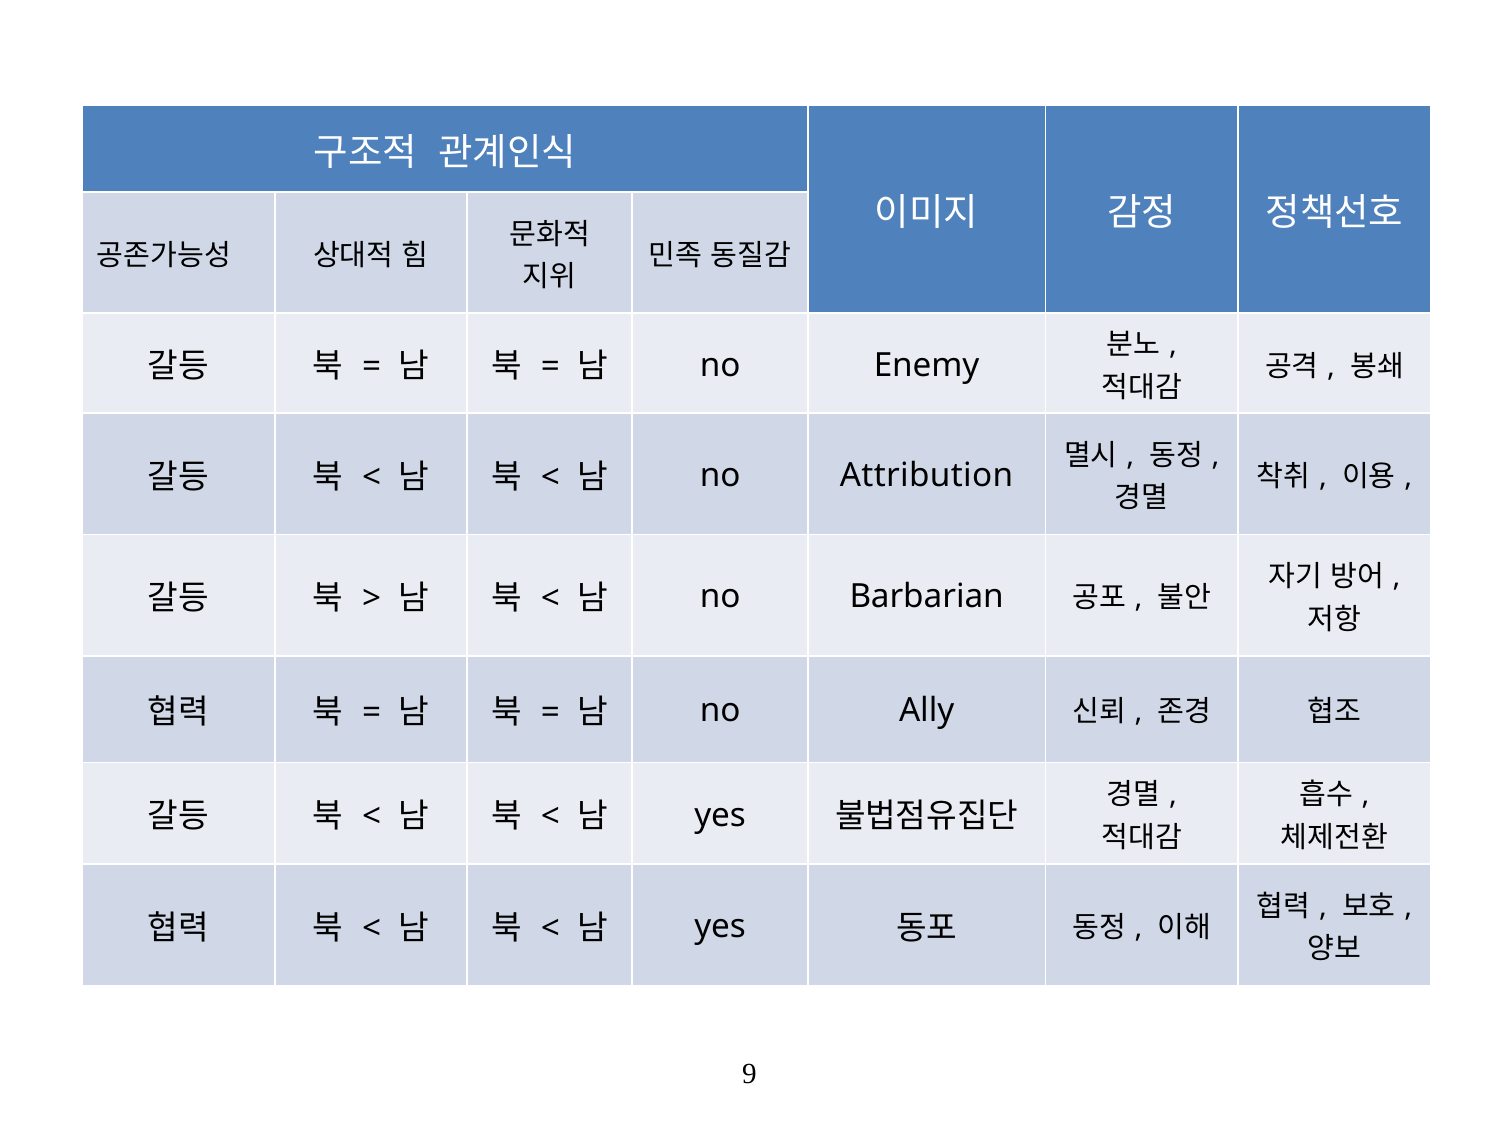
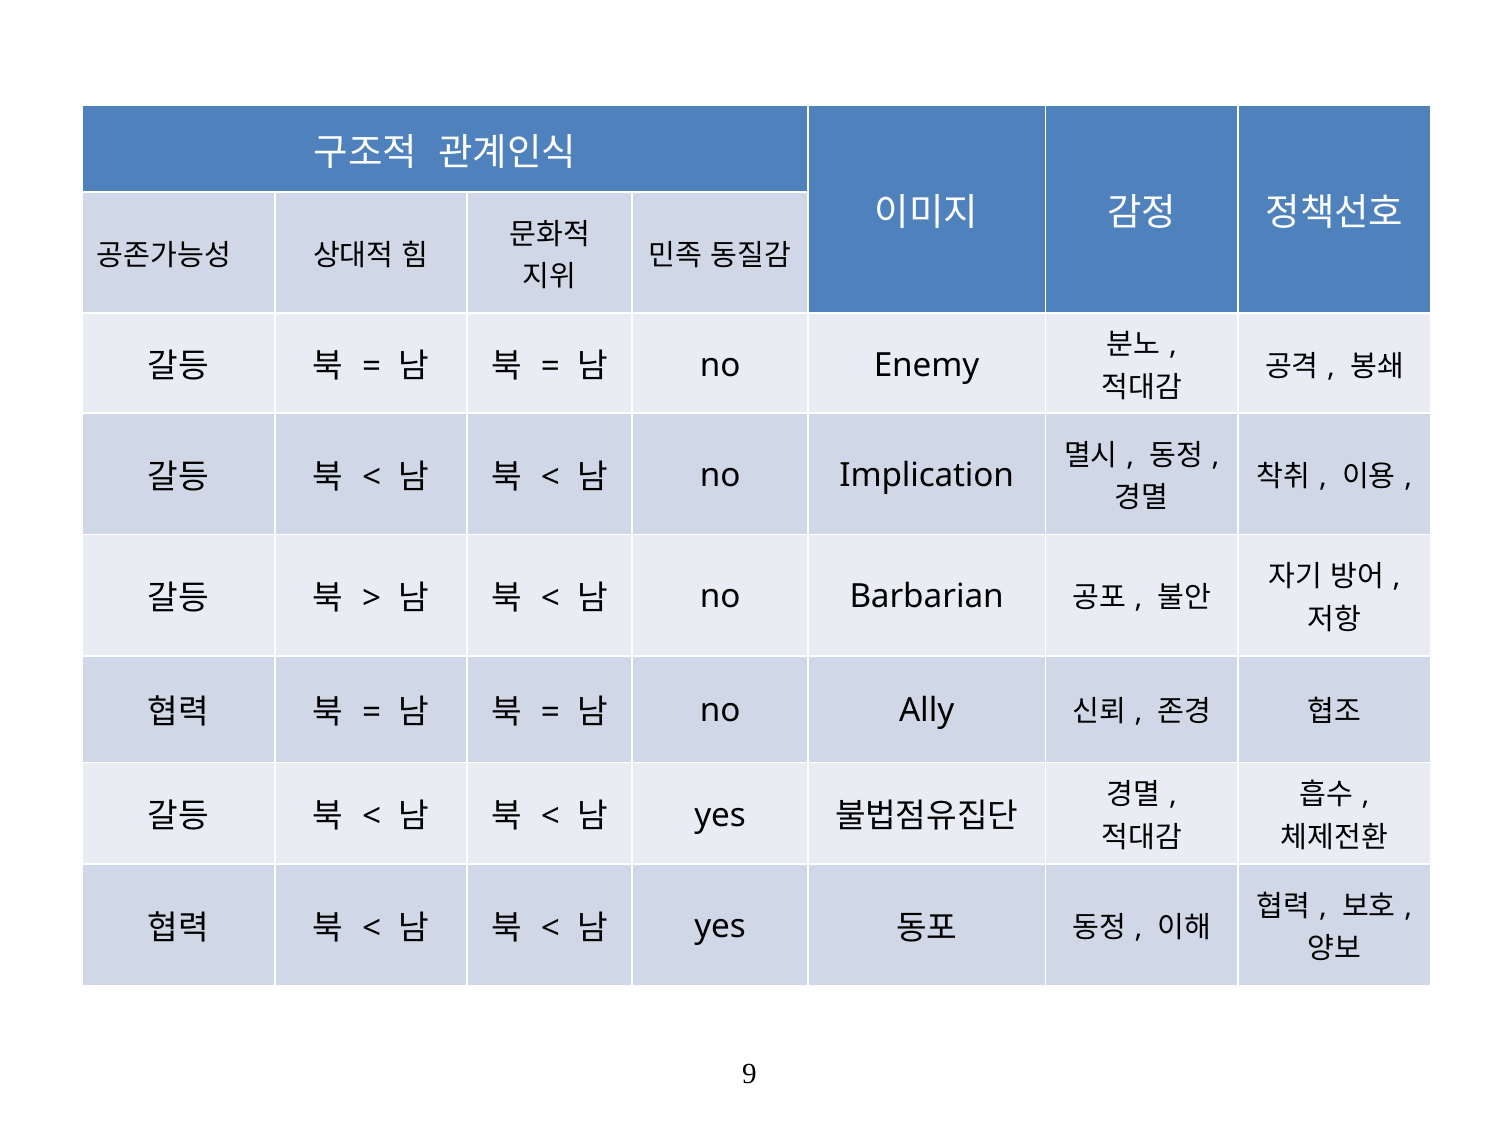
Attribution: Attribution -> Implication (927, 476)
